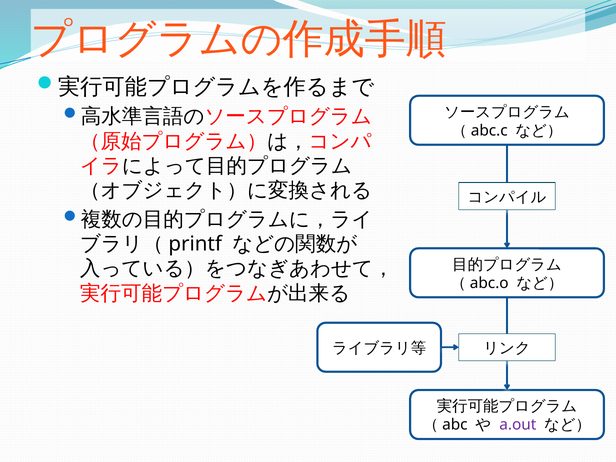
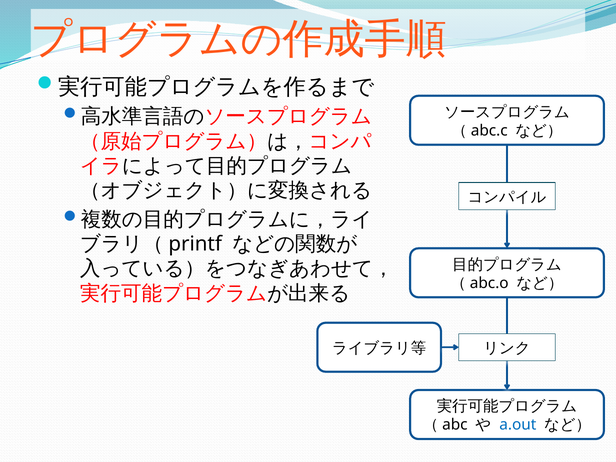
a.out colour: purple -> blue (518, 425)
